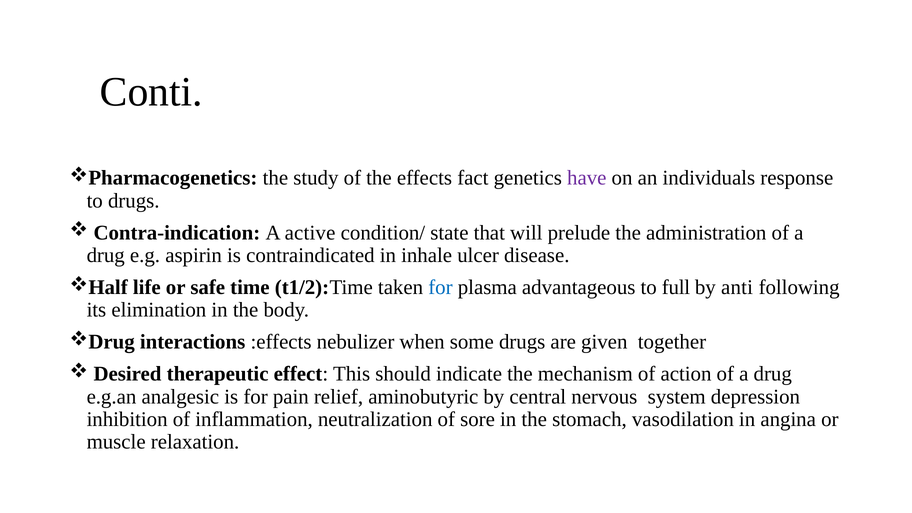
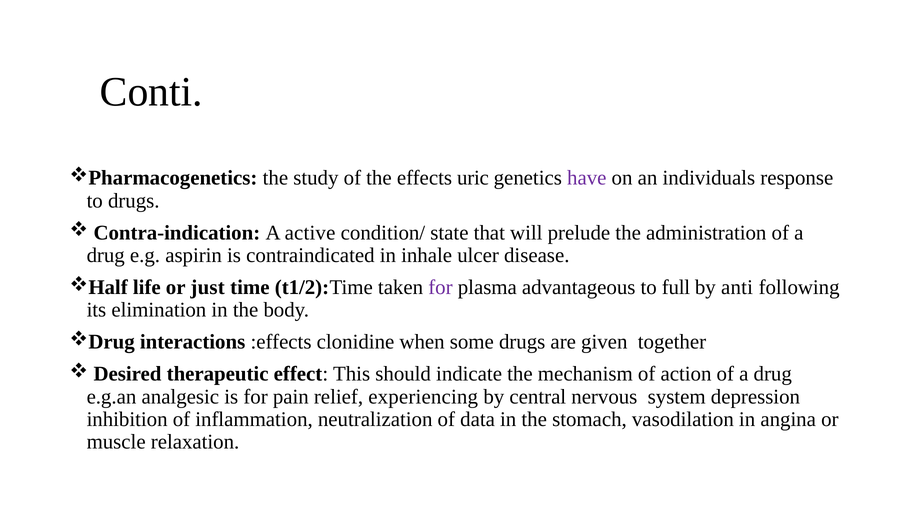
fact: fact -> uric (473, 178)
safe: safe -> just (208, 287)
for colour: blue -> purple (440, 287)
nebulizer: nebulizer -> clonidine (356, 342)
aminobutyric: aminobutyric -> experiencing (423, 397)
sore: sore -> data (478, 419)
